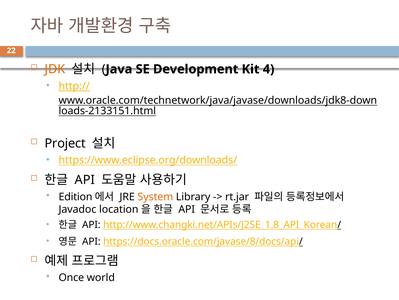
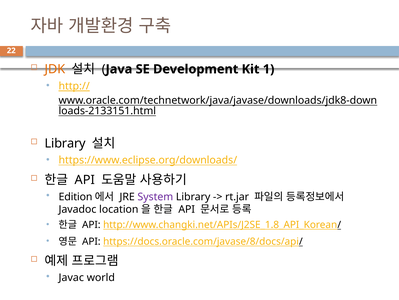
4: 4 -> 1 (269, 69)
Project: Project -> Library (65, 143)
System colour: orange -> purple (155, 196)
Once: Once -> Javac (71, 277)
